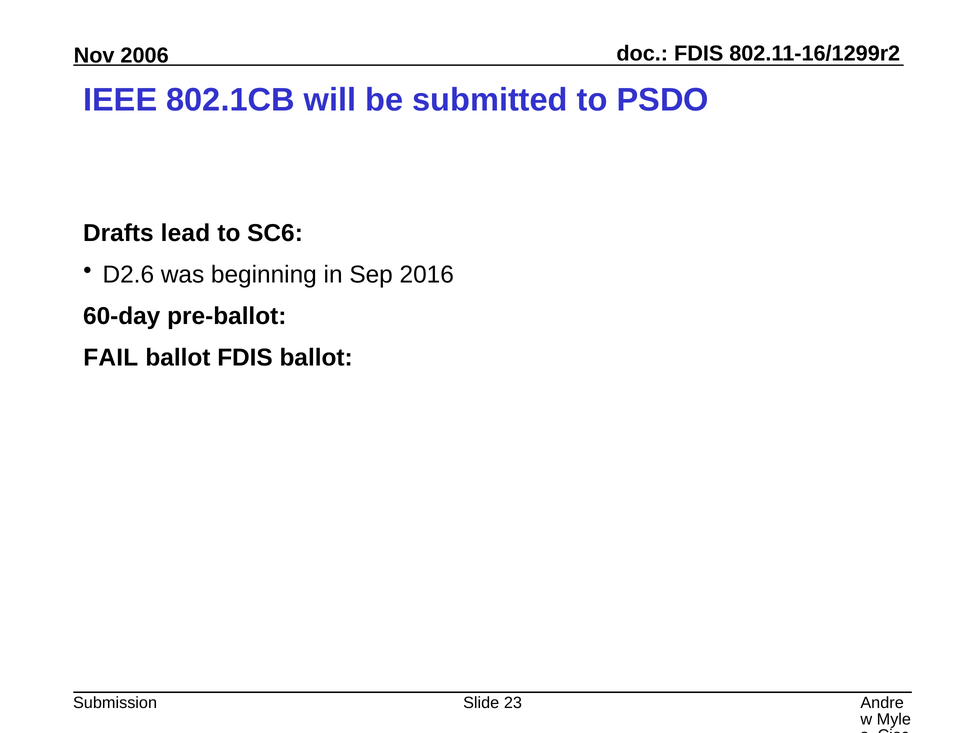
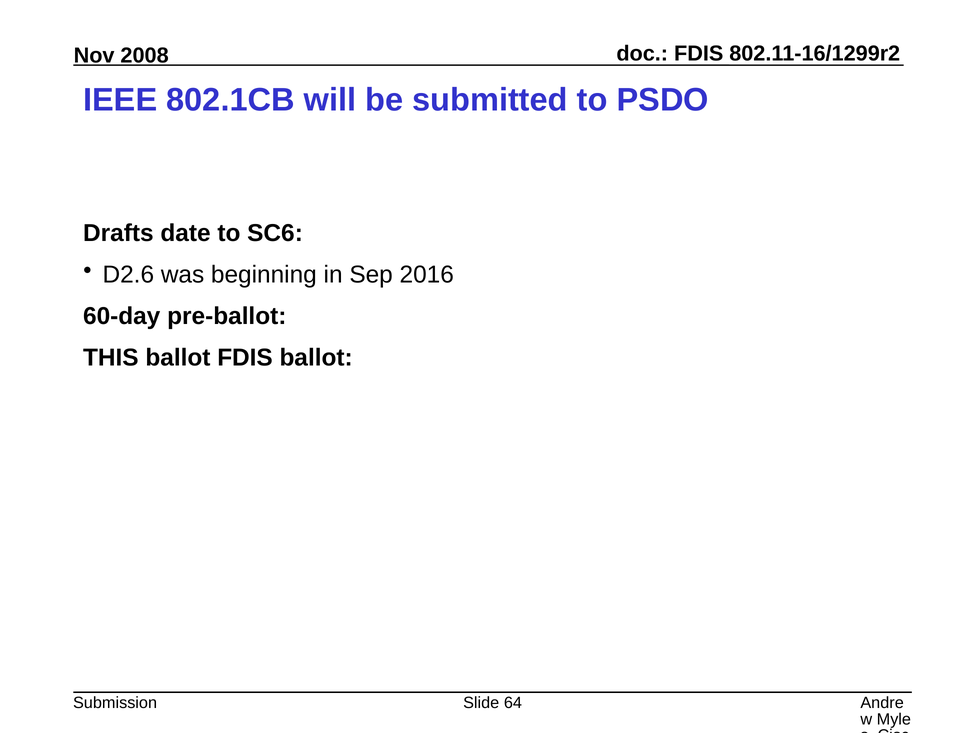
2006: 2006 -> 2008 (145, 55)
lead: lead -> date (186, 233)
FAIL: FAIL -> THIS (111, 358)
23: 23 -> 64 (513, 703)
